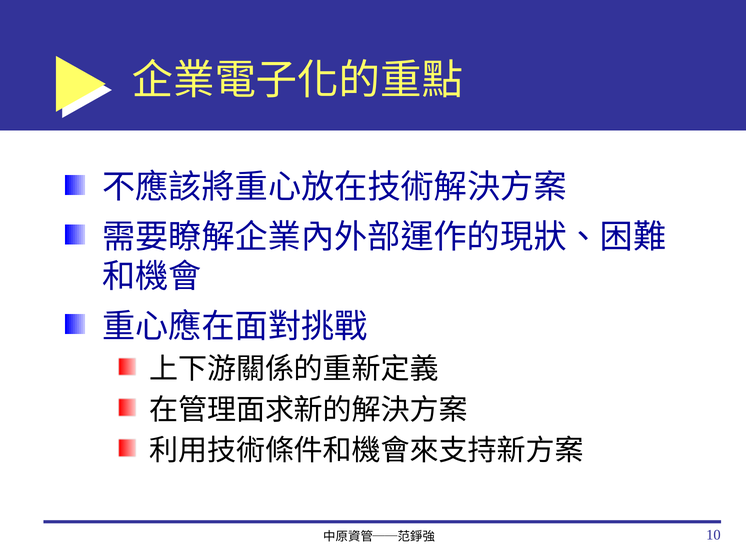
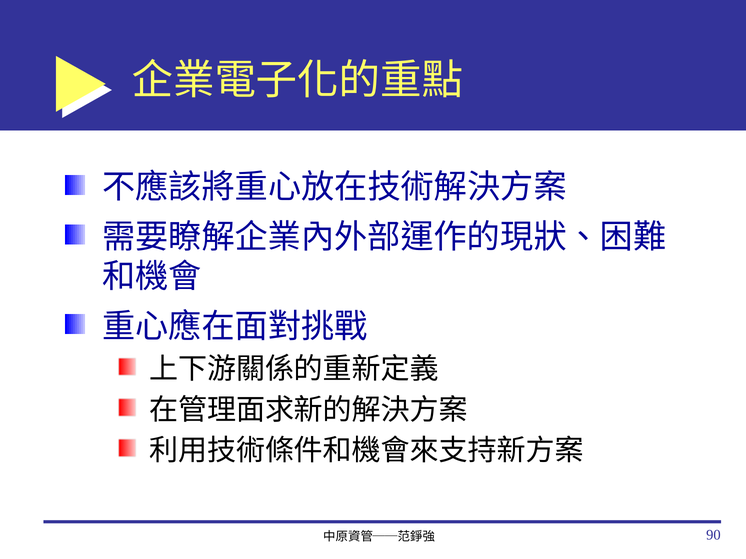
10: 10 -> 90 (713, 536)
